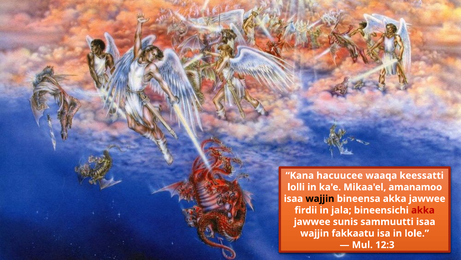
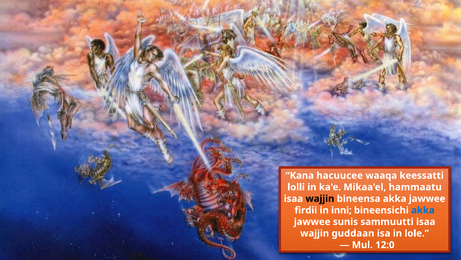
amanamoo: amanamoo -> hammaatu (415, 187)
jala: jala -> inni (341, 210)
akka colour: red -> blue (423, 210)
fakkaatu: fakkaatu -> guddaan (353, 233)
12:3: 12:3 -> 12:0 (385, 244)
